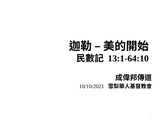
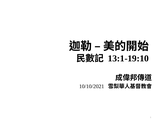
13:1-64:10: 13:1-64:10 -> 13:1-19:10 (128, 58)
